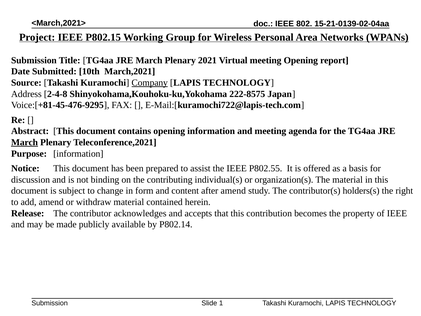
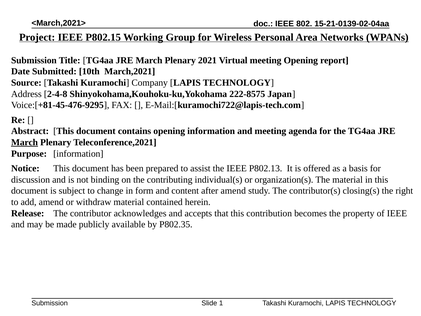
Company underline: present -> none (150, 83)
P802.55: P802.55 -> P802.13 (266, 168)
holders(s: holders(s -> closing(s (361, 191)
P802.14: P802.14 -> P802.35 (176, 224)
